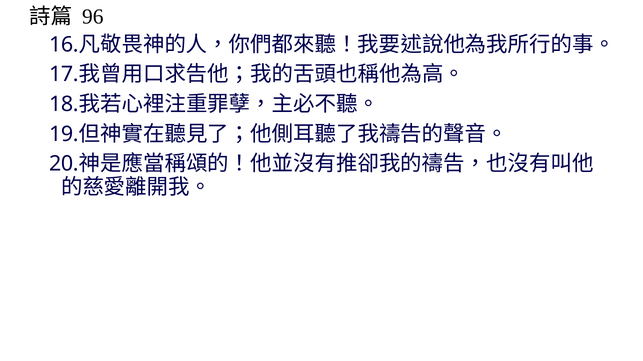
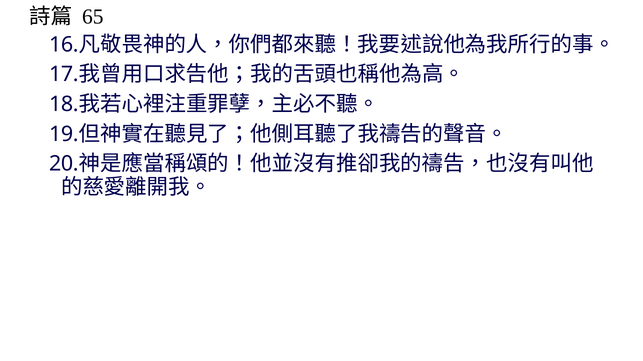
96: 96 -> 65 (93, 17)
